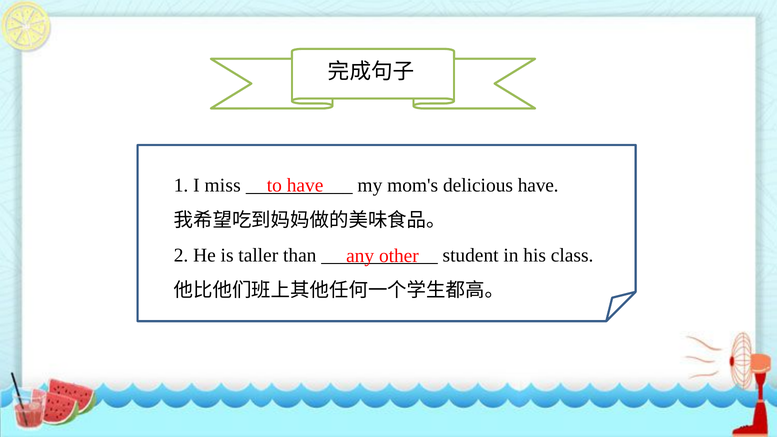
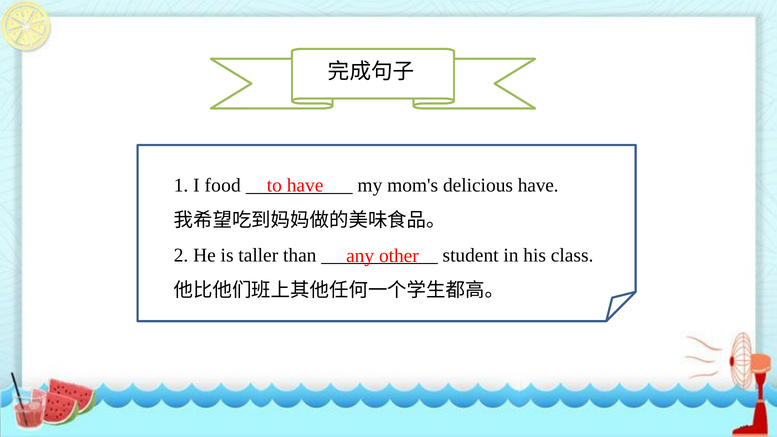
miss: miss -> food (223, 186)
